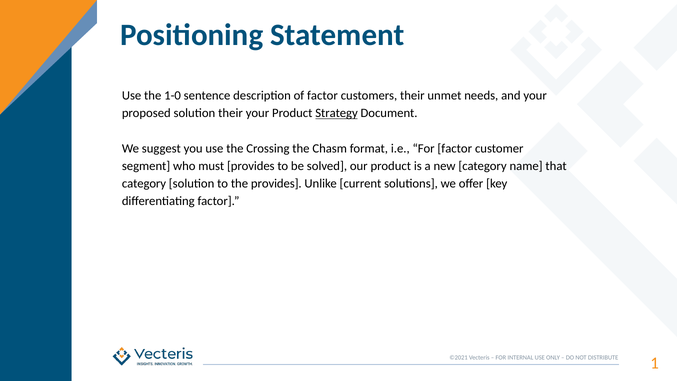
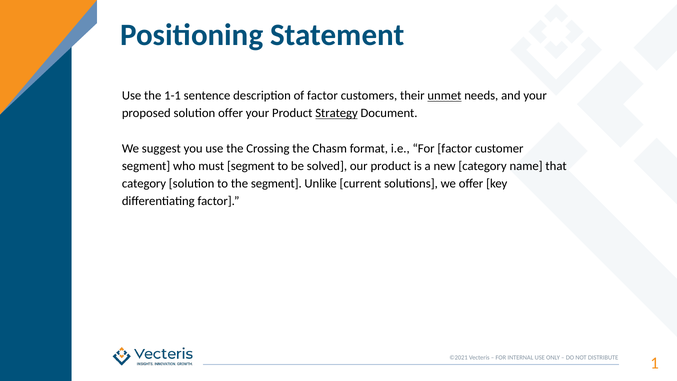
1-0: 1-0 -> 1-1 (173, 96)
unmet underline: none -> present (444, 96)
solution their: their -> offer (231, 113)
must provides: provides -> segment (251, 166)
the provides: provides -> segment (276, 183)
